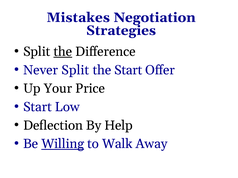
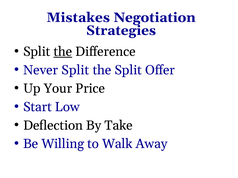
the Start: Start -> Split (128, 70)
Help: Help -> Take (119, 126)
Willing underline: present -> none (63, 144)
